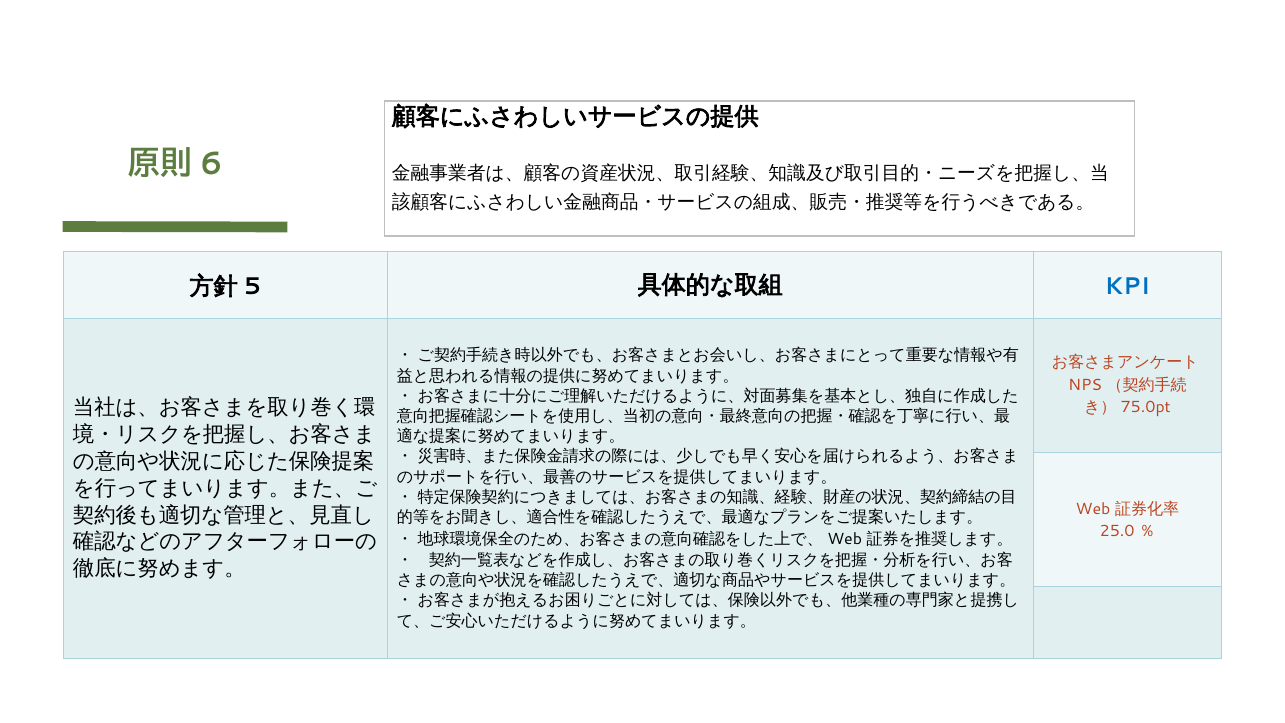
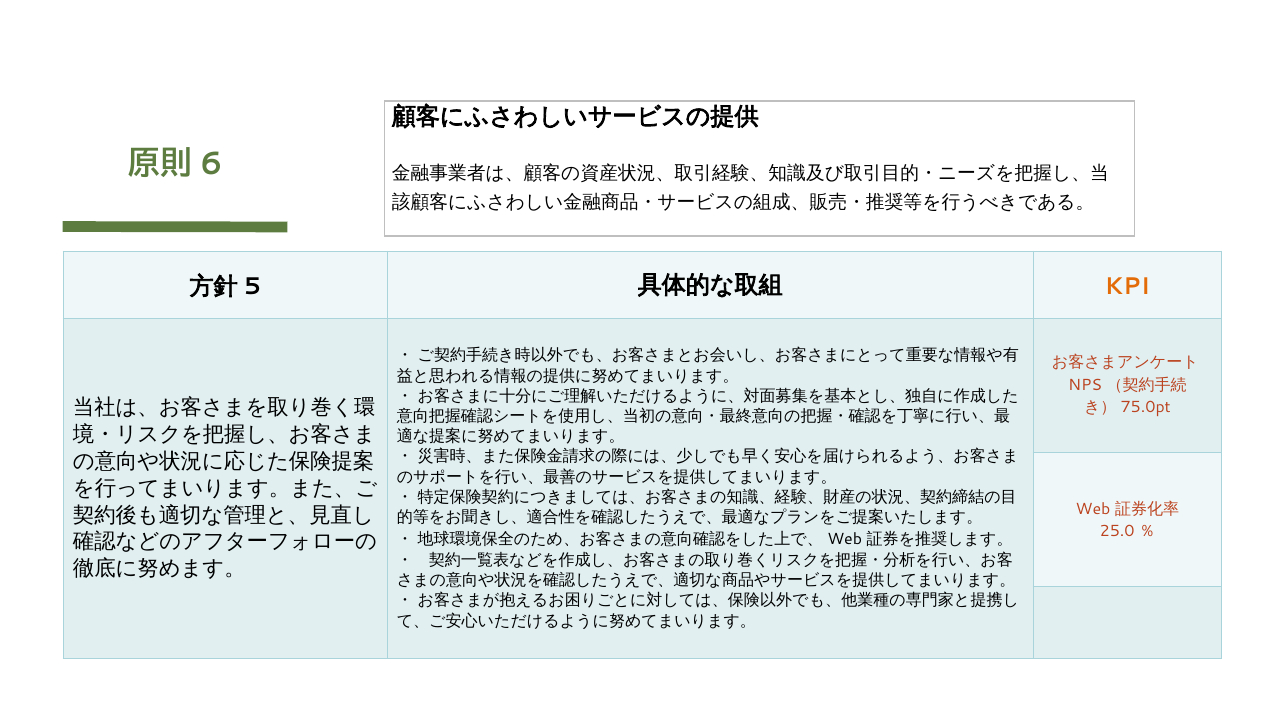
KPI colour: blue -> orange (1127, 286)
